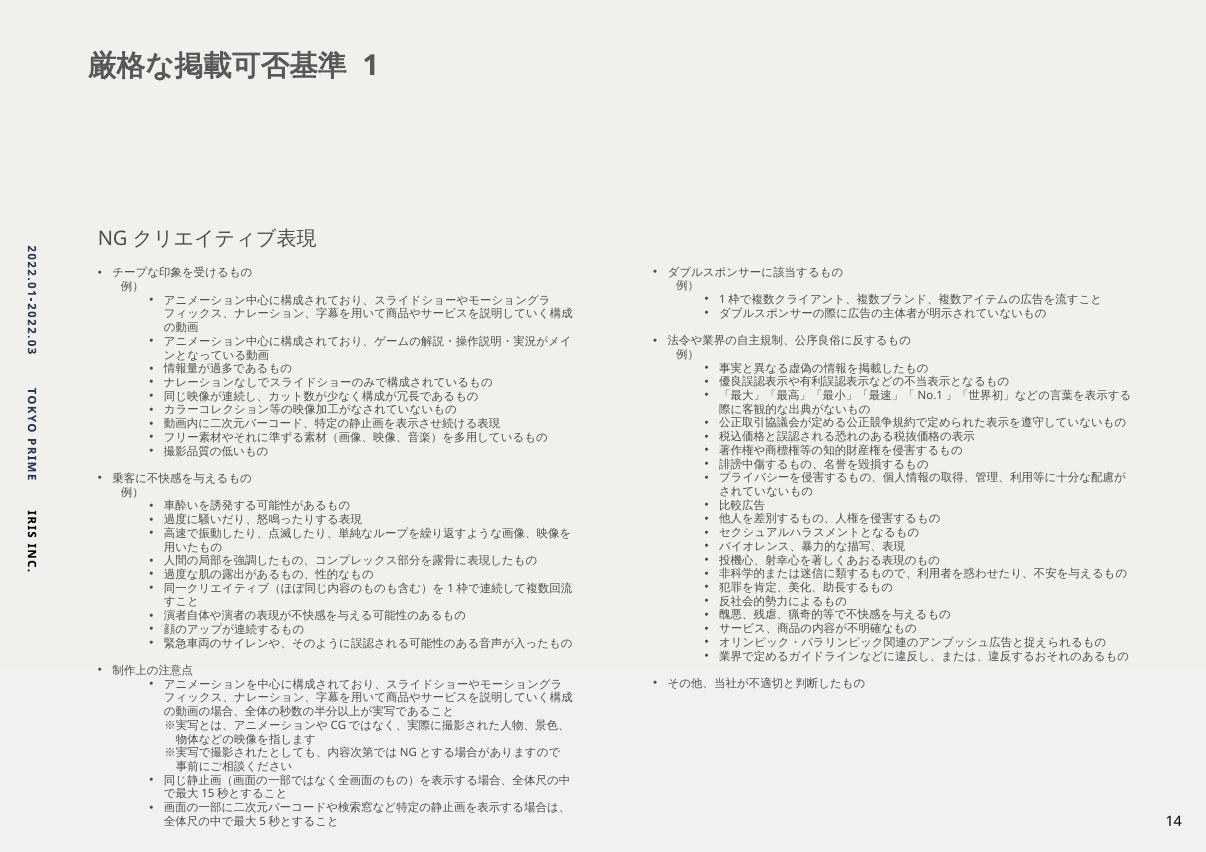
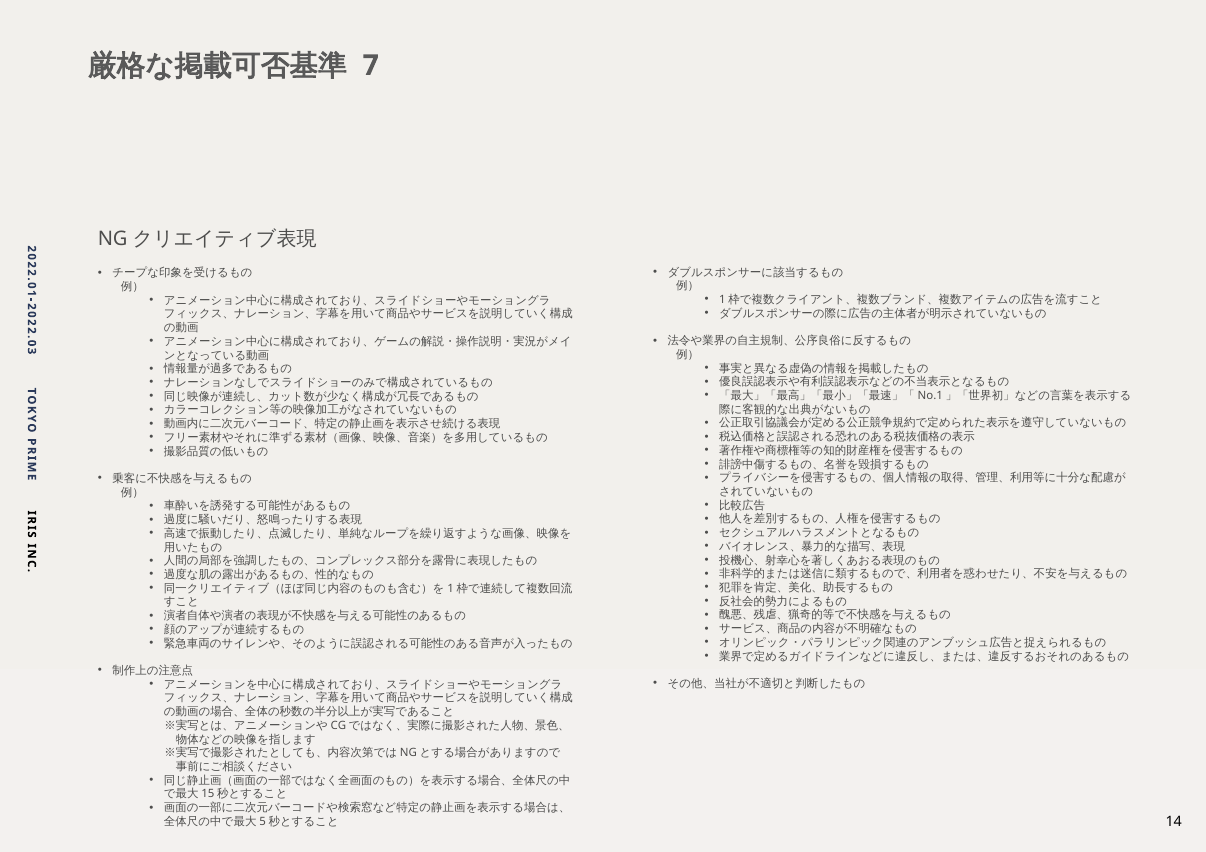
1: 1 -> 7 (371, 65)
